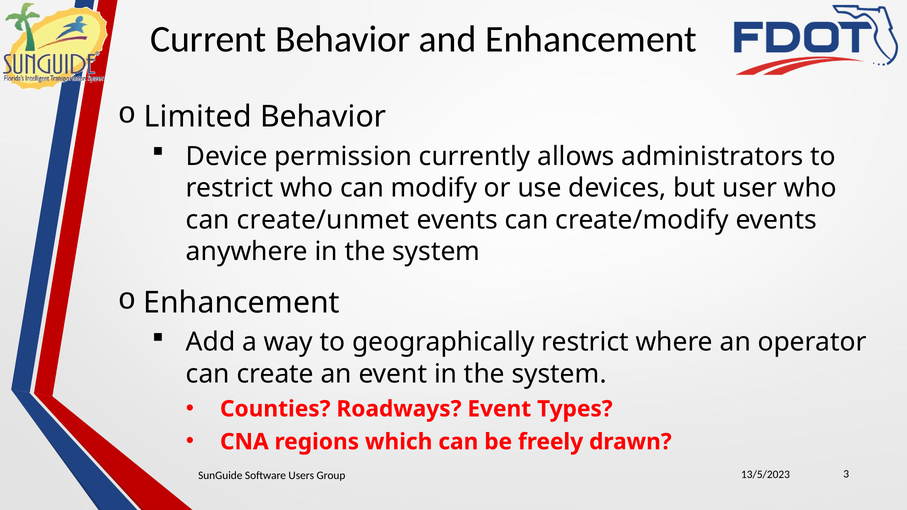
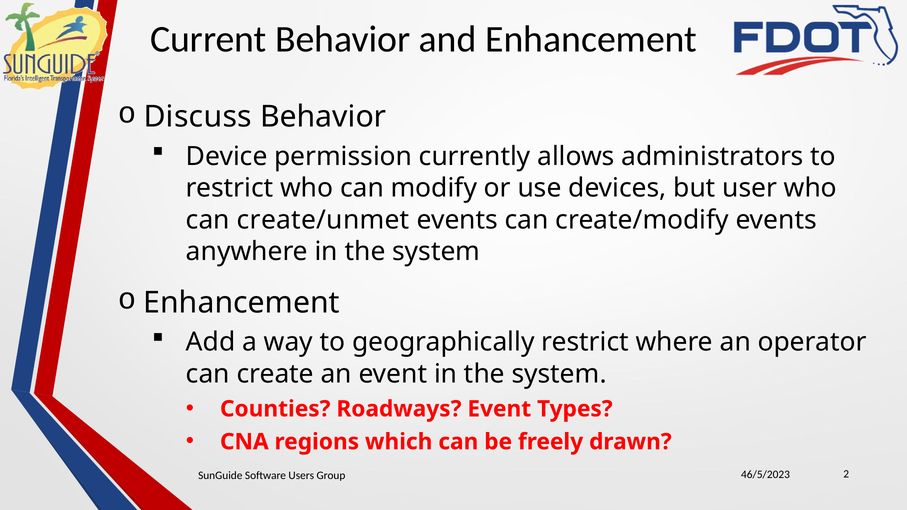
Limited: Limited -> Discuss (198, 117)
13/5/2023: 13/5/2023 -> 46/5/2023 (765, 474)
3: 3 -> 2 (846, 474)
